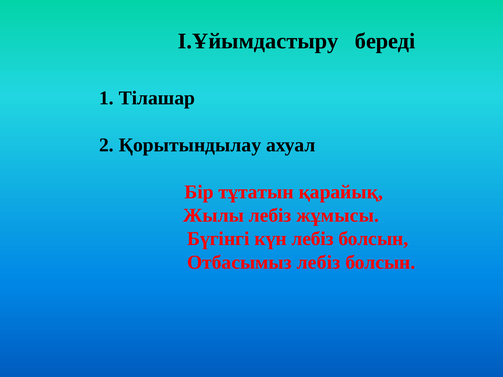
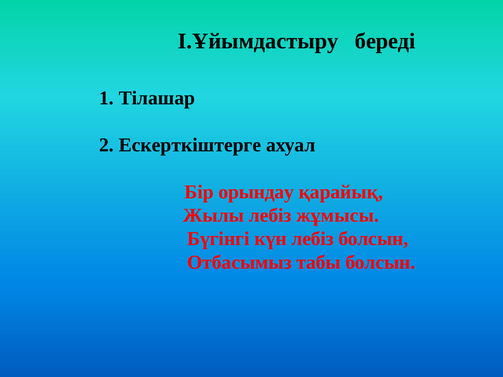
Қорытындылау: Қорытындылау -> Ескерткіштерге (190, 145)
тұтатын: тұтатын -> орындау (256, 192)
Отбасымыз лебіз: лебіз -> табы (319, 262)
